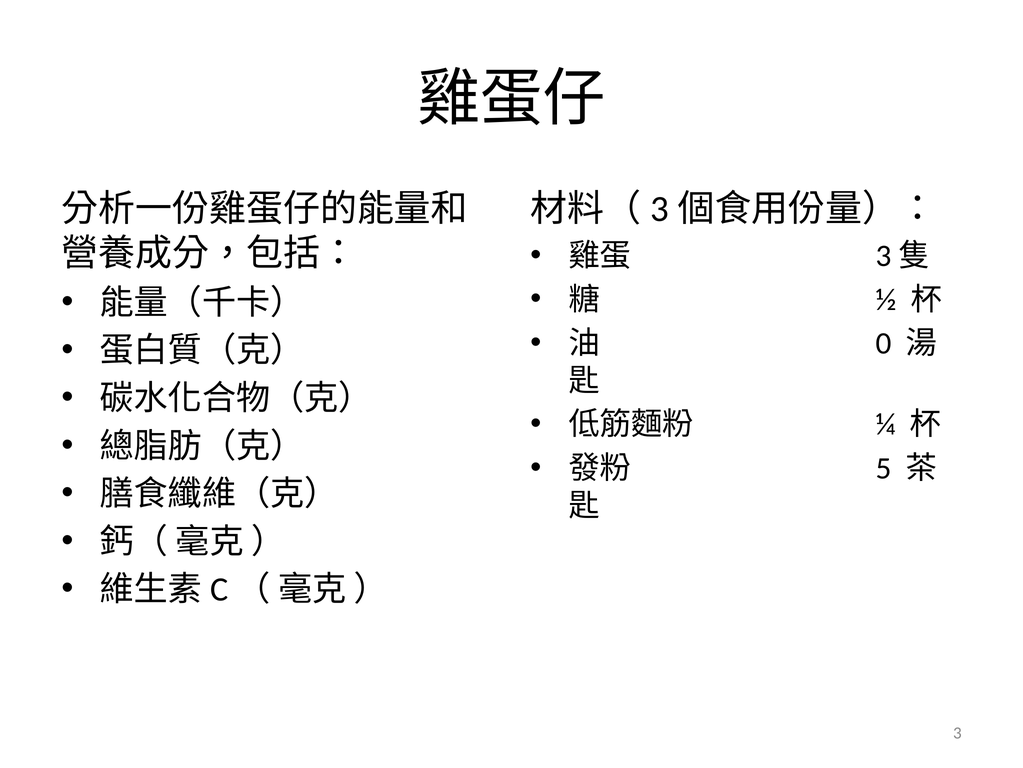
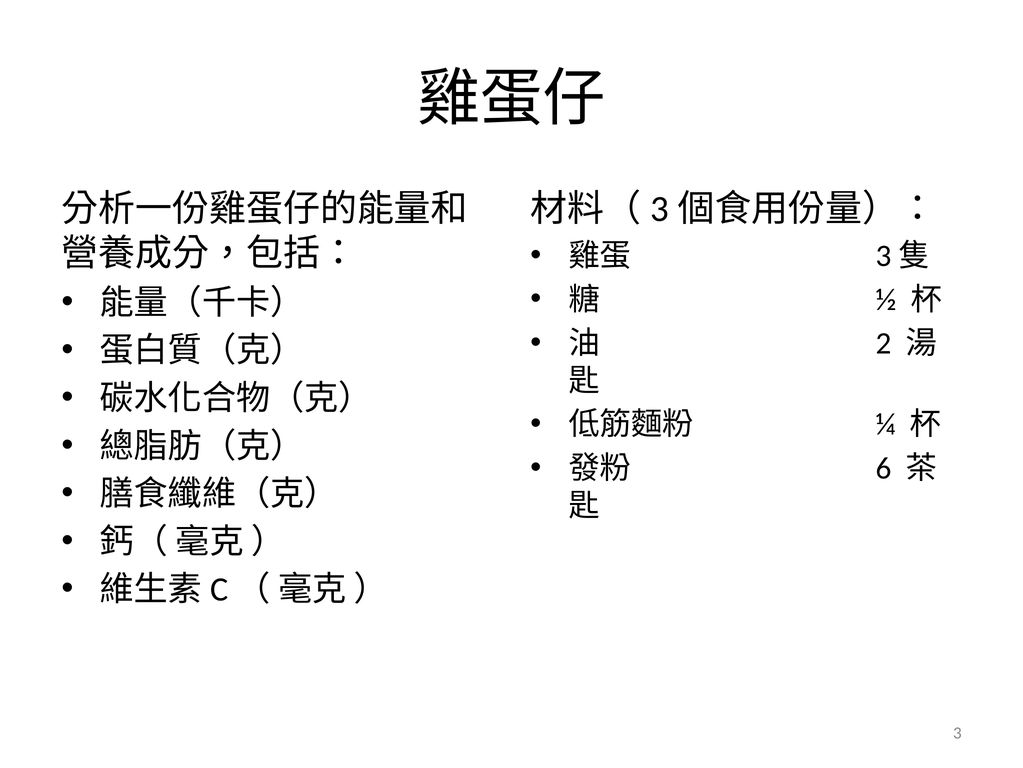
0: 0 -> 2 (883, 343)
5: 5 -> 6 (883, 468)
